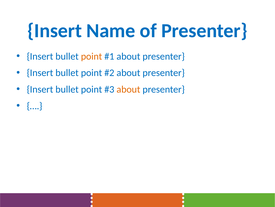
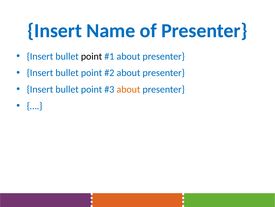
point colour: orange -> black (91, 56)
